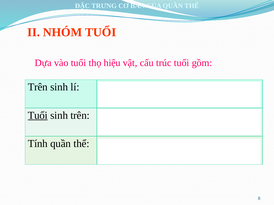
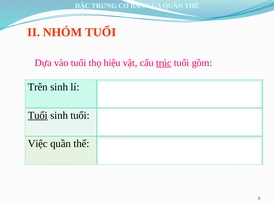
trúc underline: none -> present (164, 63)
sinh trên: trên -> tuổi (80, 116)
Tính: Tính -> Việc (38, 144)
